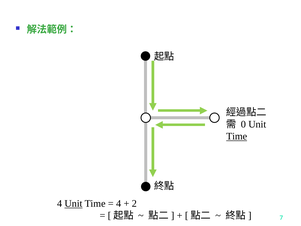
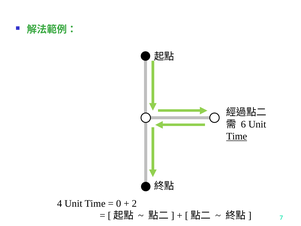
0: 0 -> 6 (243, 124)
Unit underline: present -> none (73, 203)
4: 4 -> 0 (119, 203)
